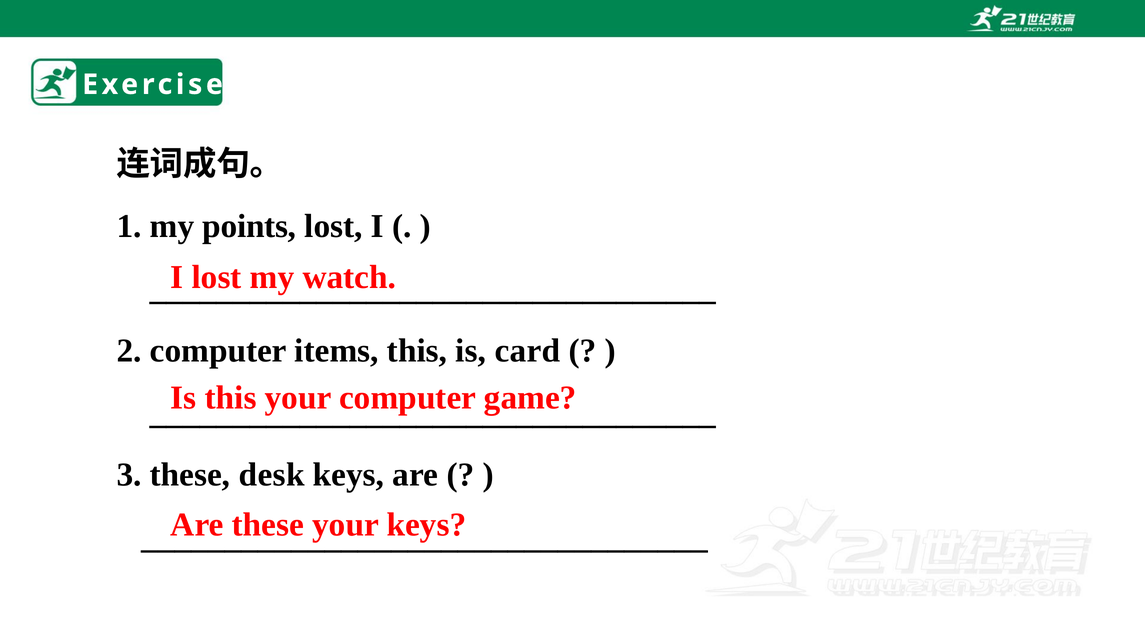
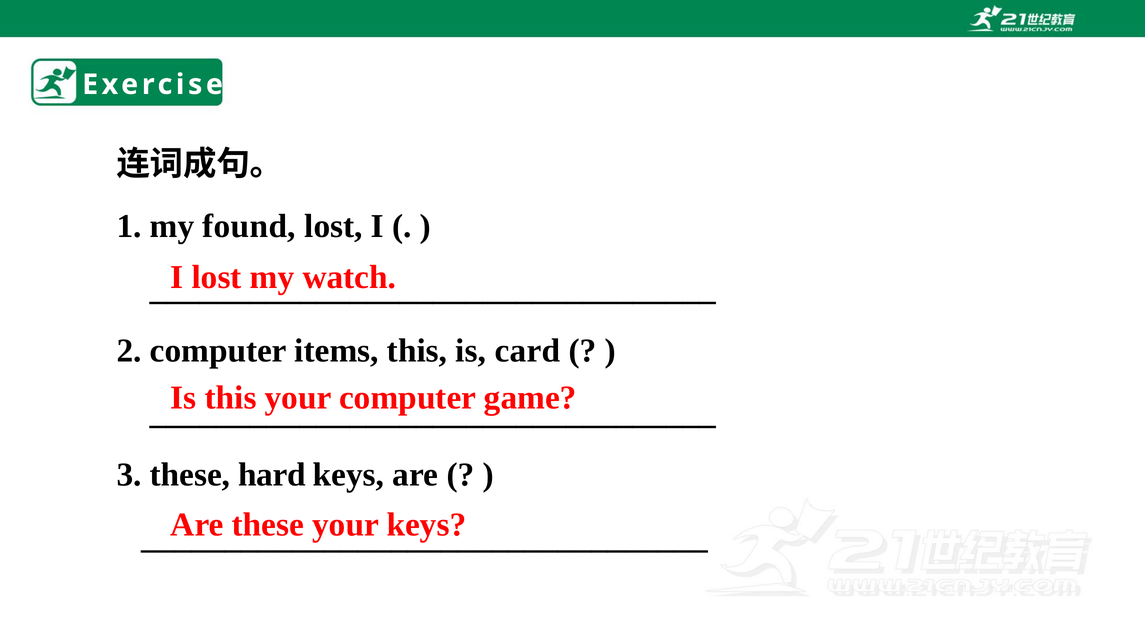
points: points -> found (249, 226)
desk: desk -> hard (272, 475)
